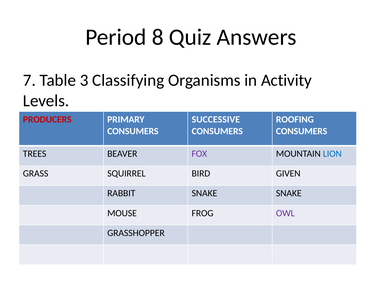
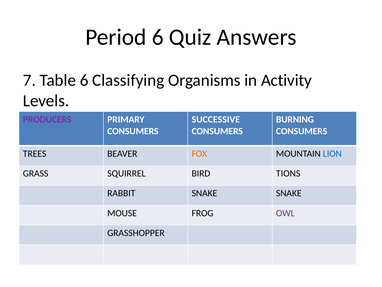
Period 8: 8 -> 6 (158, 37)
Table 3: 3 -> 6 (84, 80)
PRODUCERS colour: red -> purple (47, 119)
ROOFING: ROOFING -> BURNING (295, 119)
FOX colour: purple -> orange (199, 153)
GIVEN: GIVEN -> TIONS (288, 173)
